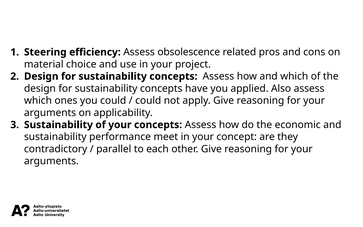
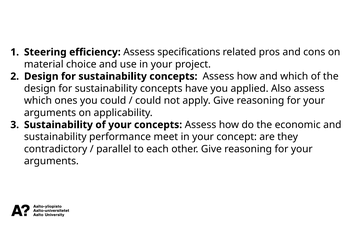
obsolescence: obsolescence -> specifications (189, 52)
